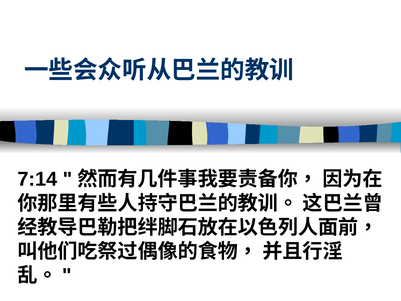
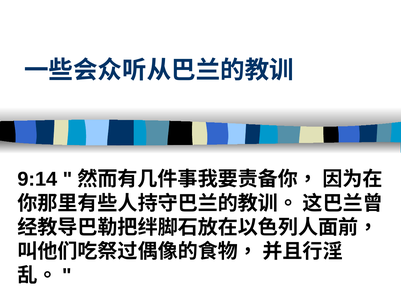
7:14: 7:14 -> 9:14 (37, 179)
